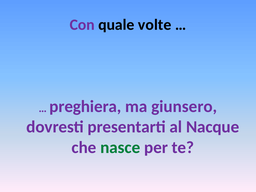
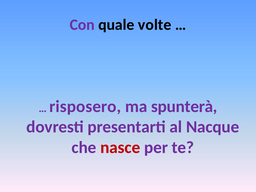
preghiera: preghiera -> risposero (85, 106)
giunsero: giunsero -> spunterà (184, 106)
nasce colour: green -> red (120, 147)
